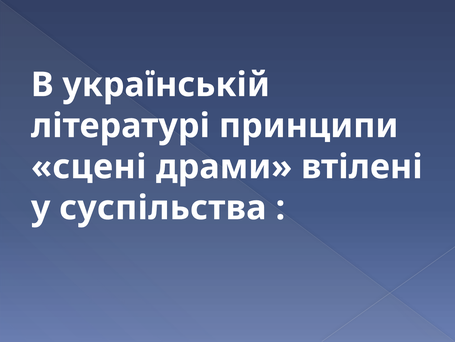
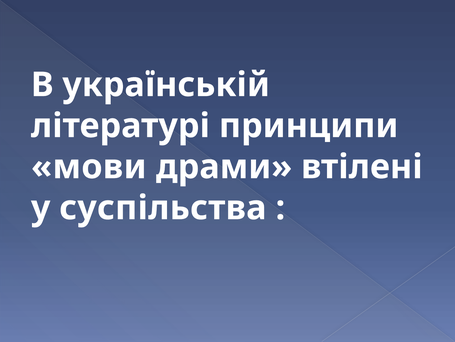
сцені: сцені -> мови (89, 167)
